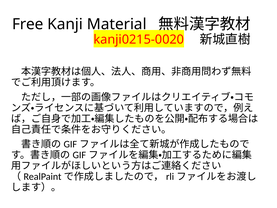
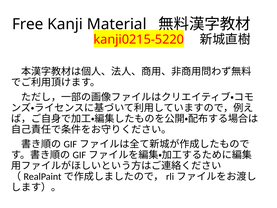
kanji0215-0020: kanji0215-0020 -> kanji0215-5220 (139, 39)
